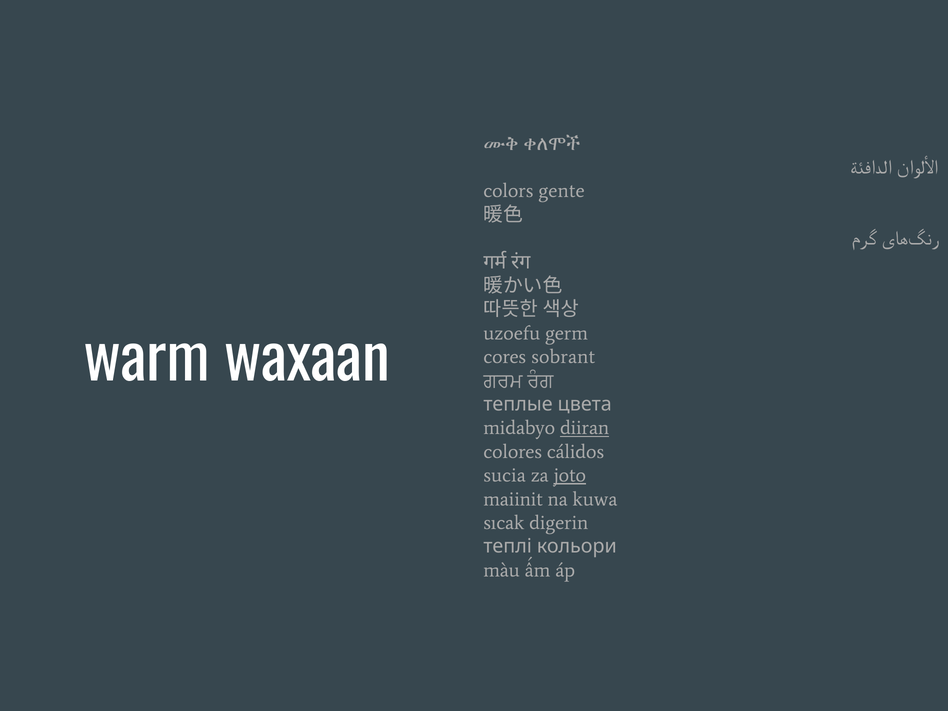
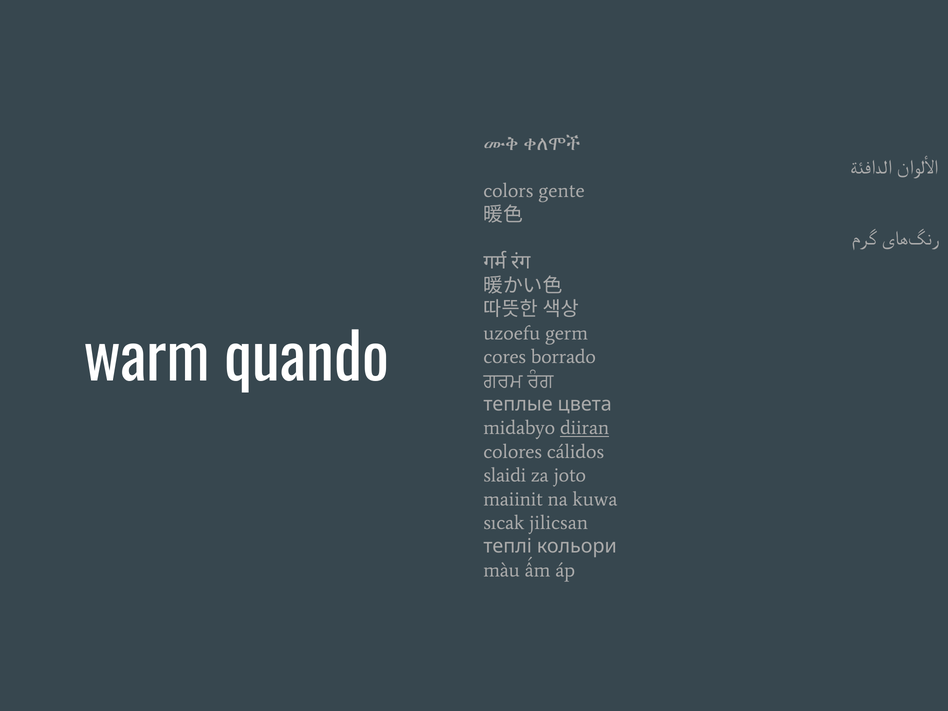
waxaan: waxaan -> quando (307, 360)
sobrant: sobrant -> borrado (563, 357)
sucia: sucia -> slaidi (505, 475)
joto underline: present -> none (570, 475)
digerin: digerin -> jilicsan (559, 523)
